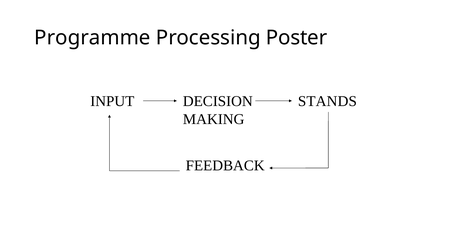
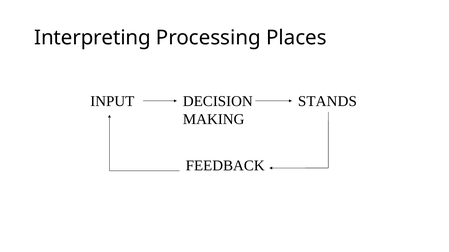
Programme: Programme -> Interpreting (92, 38)
Poster: Poster -> Places (296, 38)
